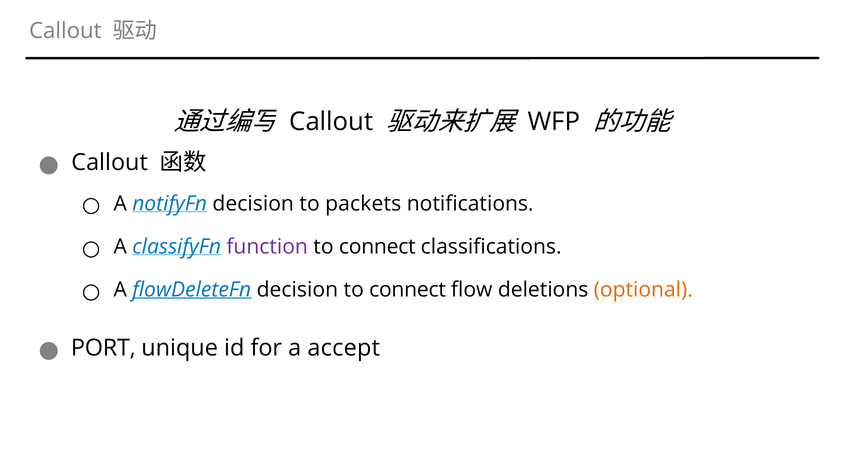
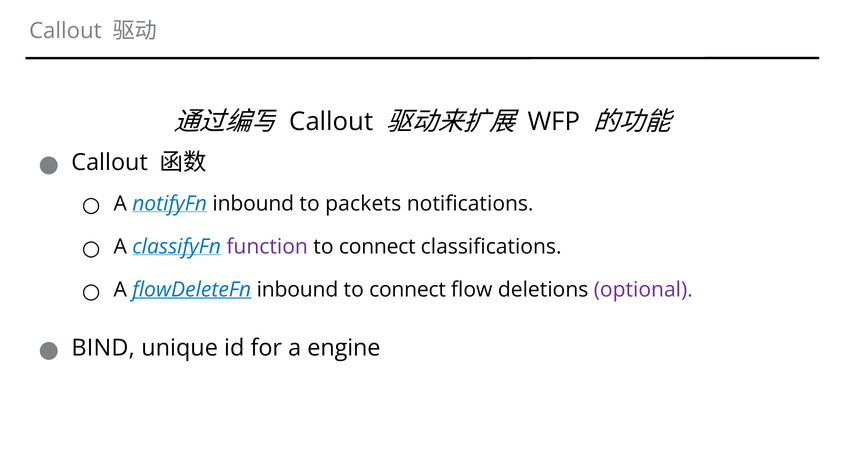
notifyFn decision: decision -> inbound (253, 203)
flowDeleteFn decision: decision -> inbound (297, 290)
optional colour: orange -> purple (643, 290)
PORT: PORT -> BIND (103, 348)
accept: accept -> engine (344, 348)
